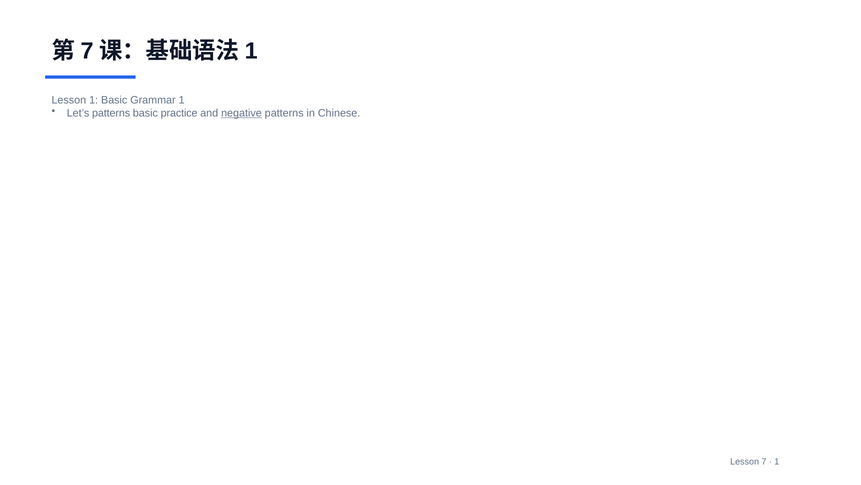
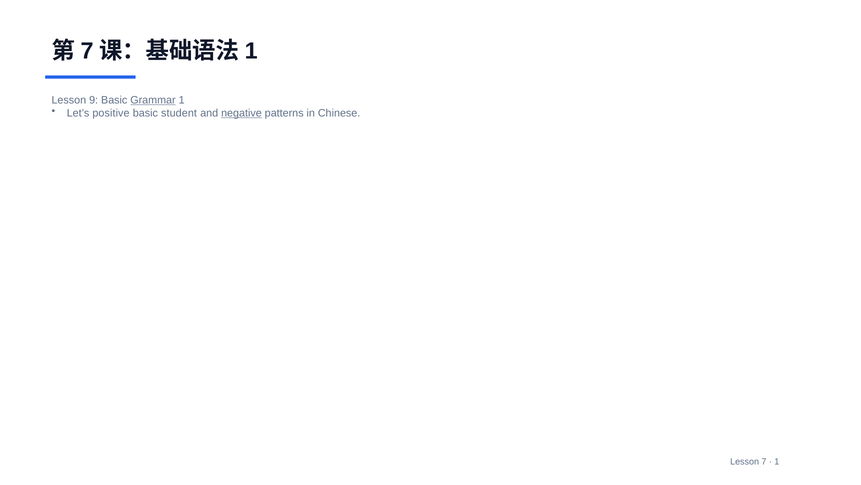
Lesson 1: 1 -> 9 (94, 100)
Grammar underline: none -> present (153, 100)
Let’s patterns: patterns -> positive (111, 113)
practice: practice -> student (179, 113)
